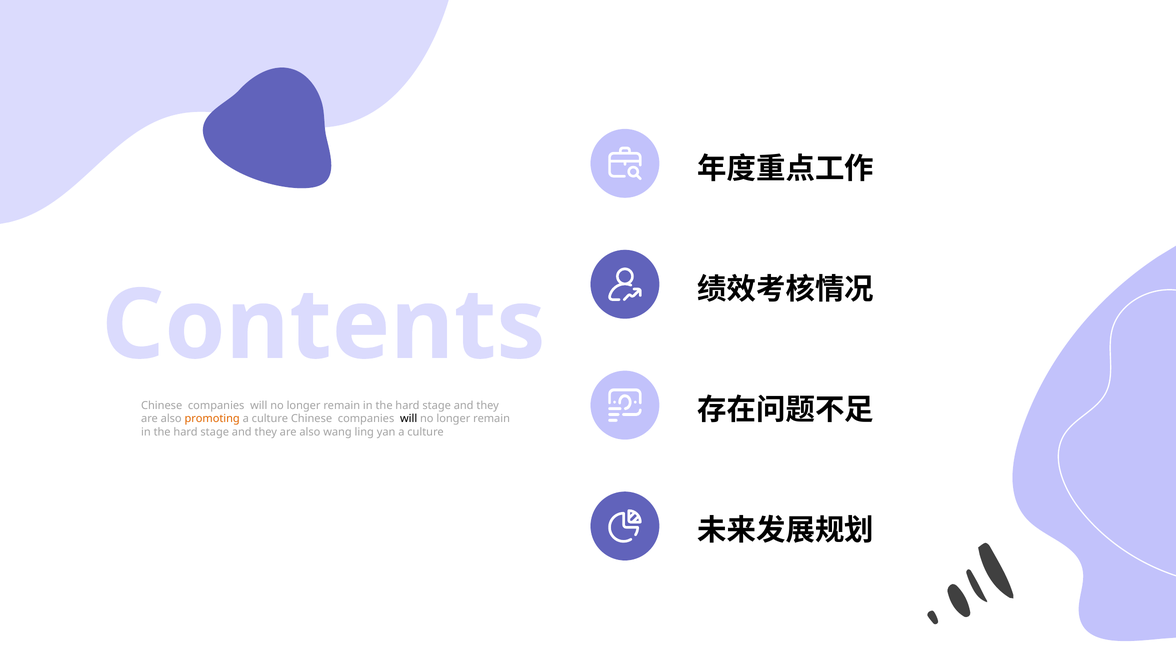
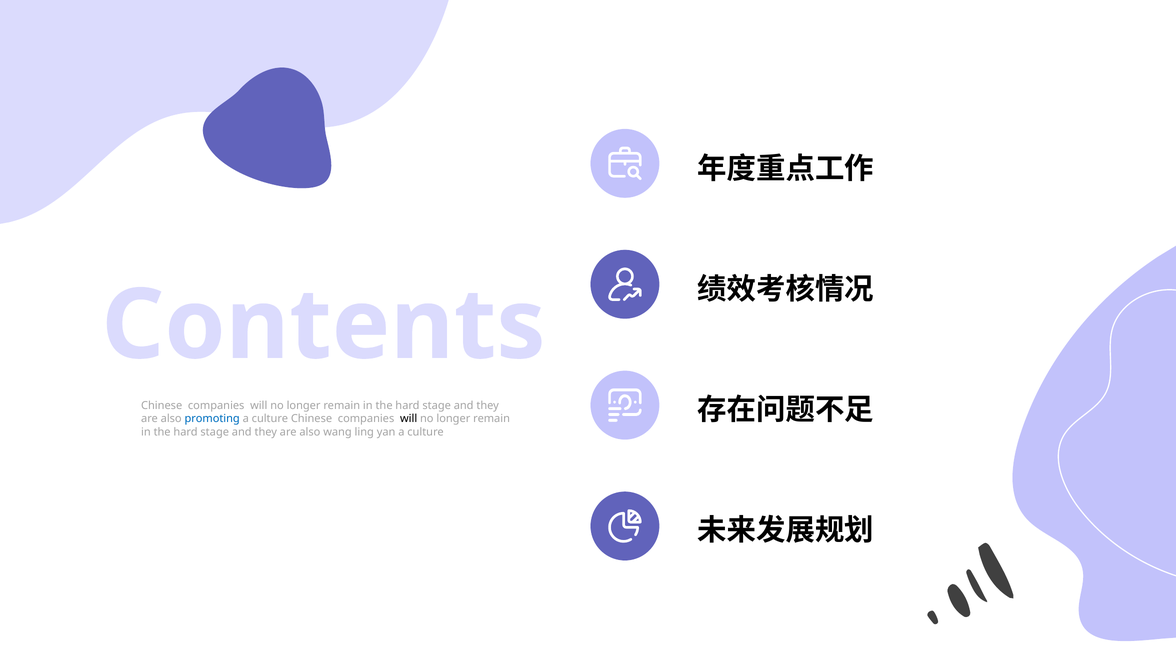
promoting colour: orange -> blue (212, 418)
